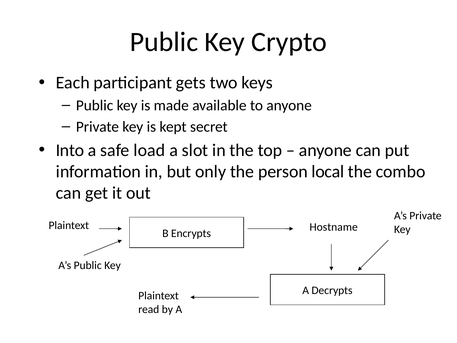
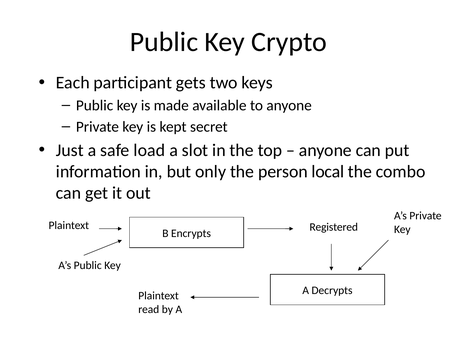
Into: Into -> Just (70, 150)
Hostname: Hostname -> Registered (334, 227)
